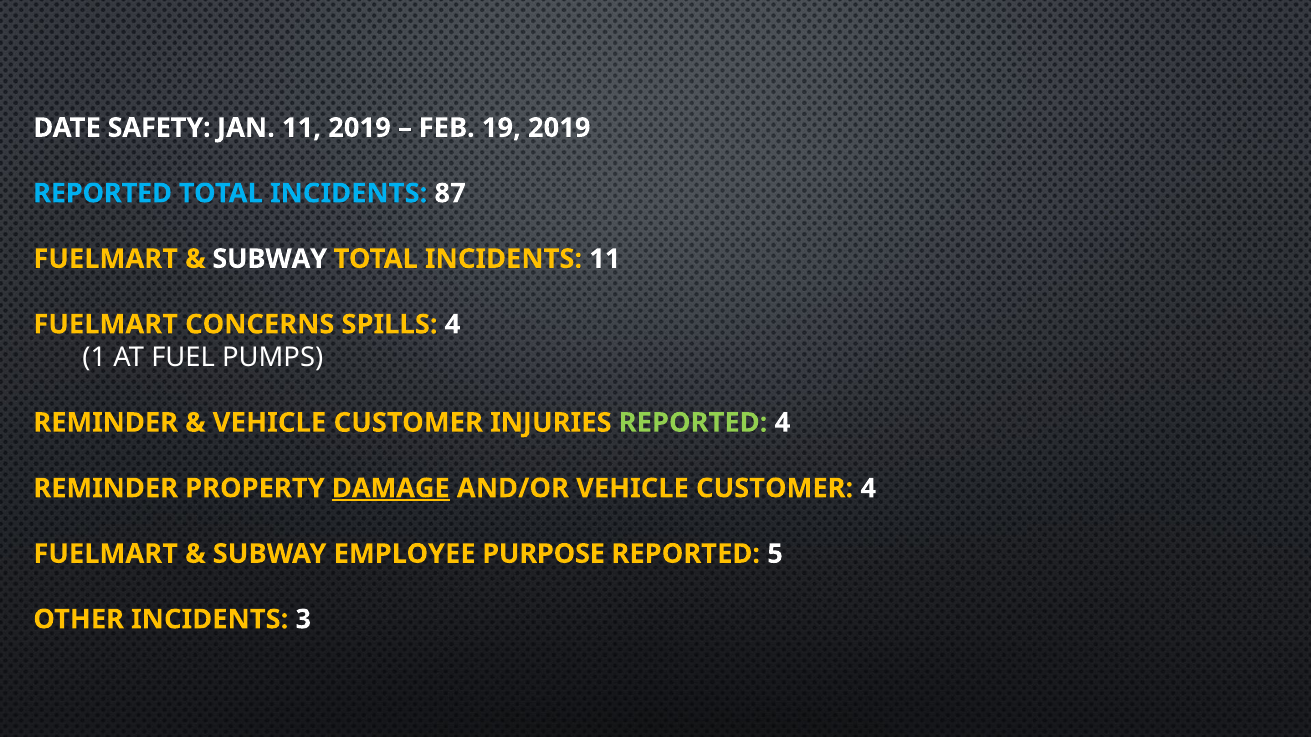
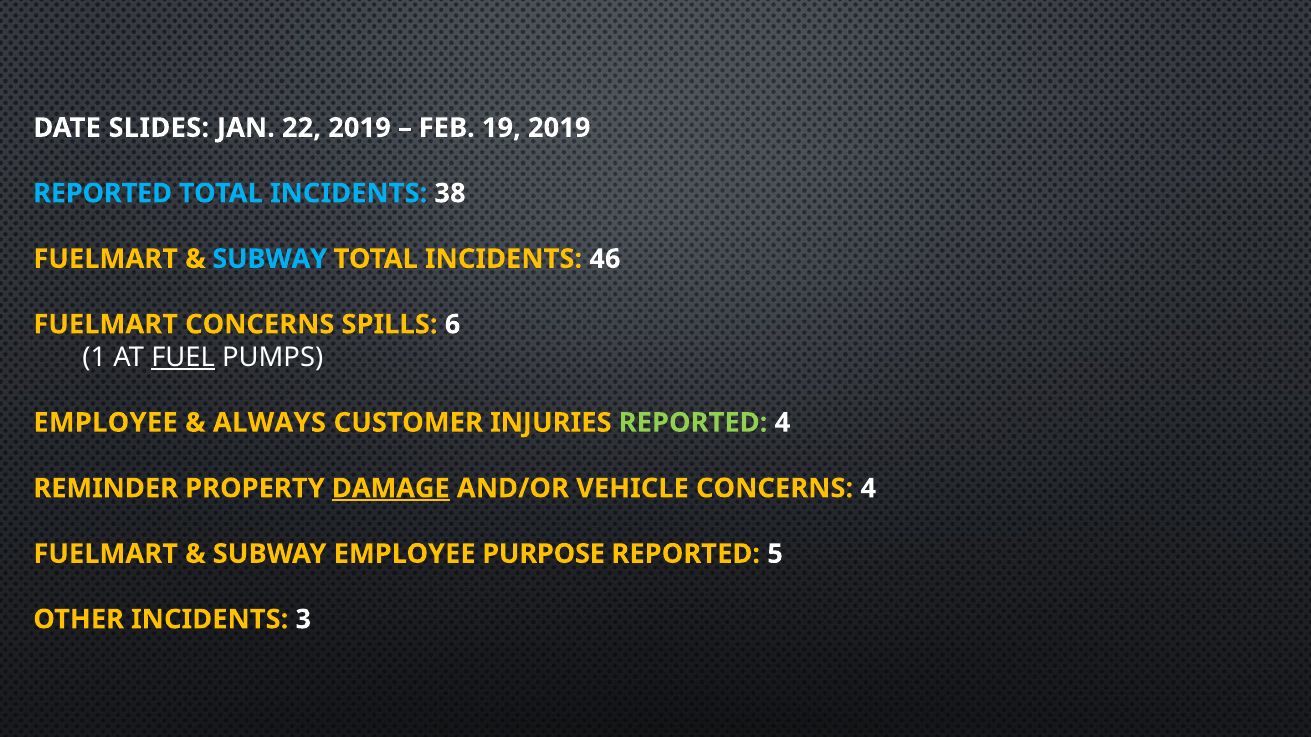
SAFETY: SAFETY -> SLIDES (159, 128)
JAN 11: 11 -> 22 (302, 128)
87: 87 -> 38 (450, 193)
SUBWAY colour: white -> light blue (270, 259)
INCIDENTS 11: 11 -> 46 (605, 259)
SPILLS 4: 4 -> 6 (453, 325)
FUEL underline: none -> present (183, 357)
REMINDER: REMINDER -> EMPLOYEE (106, 423)
VEHICLE: VEHICLE -> ALWAYS (269, 423)
AND/OR VEHICLE CUSTOMER: CUSTOMER -> CONCERNS (775, 489)
